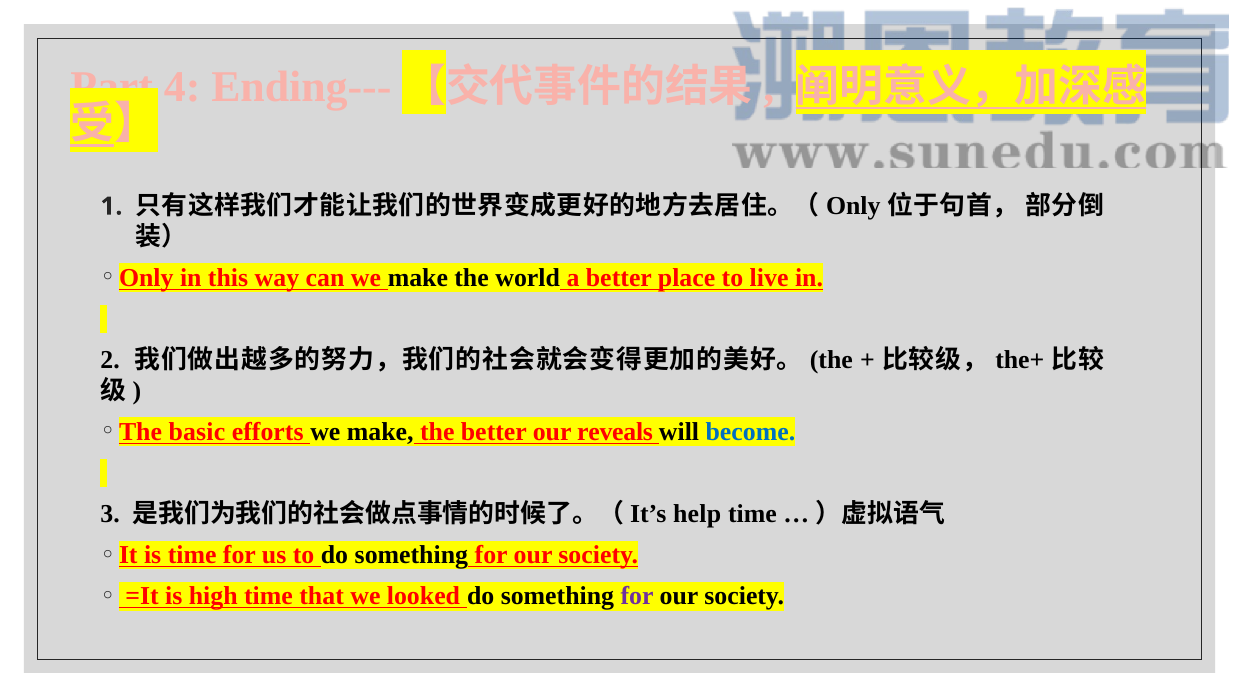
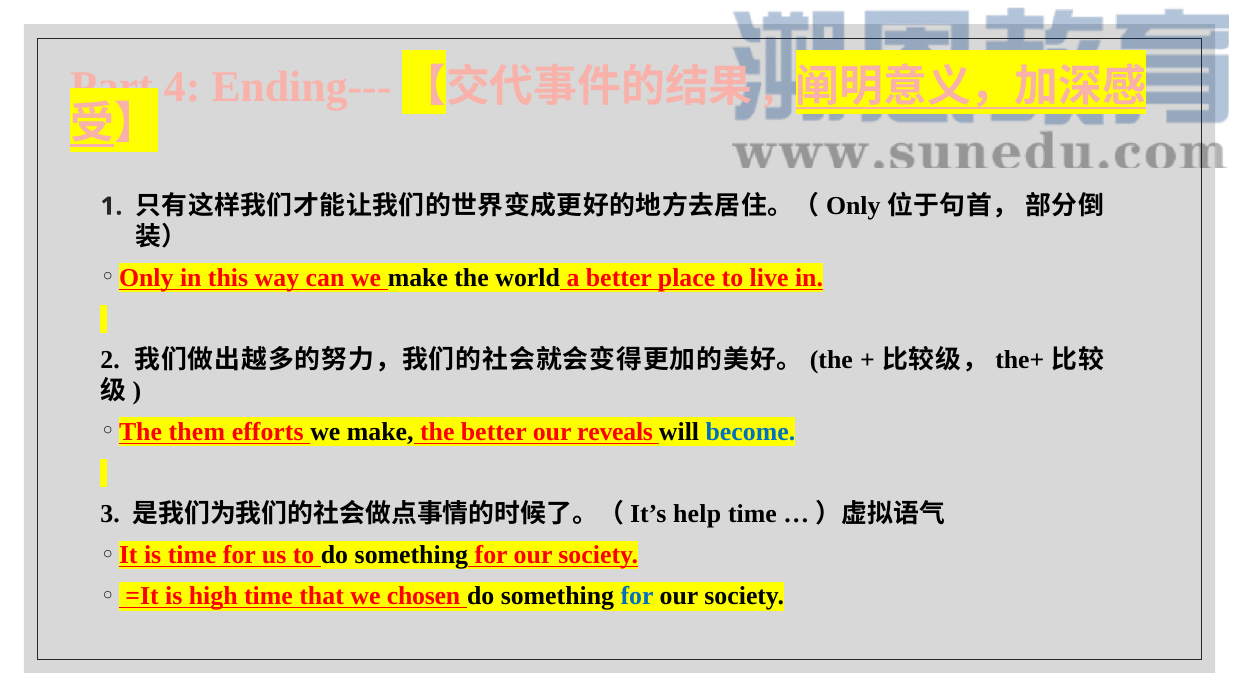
basic: basic -> them (197, 432)
looked: looked -> chosen (424, 596)
for colour: purple -> blue (637, 596)
